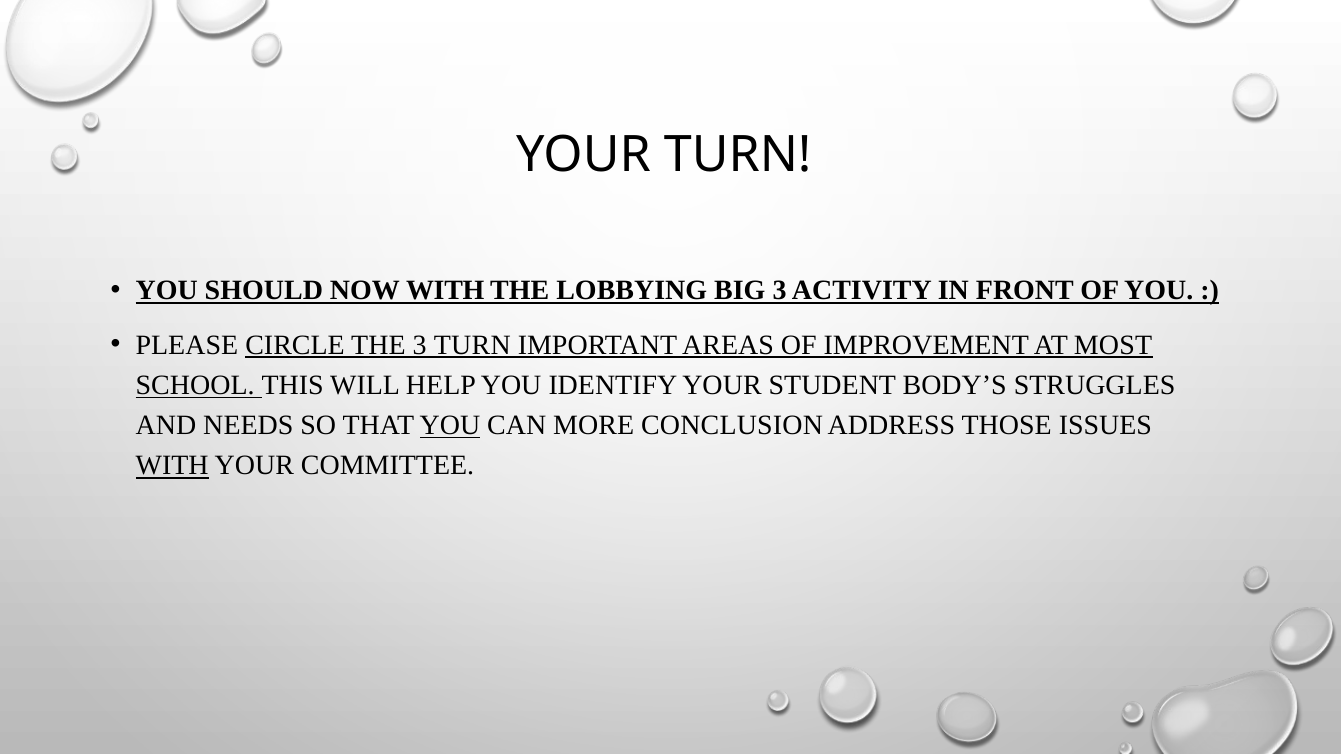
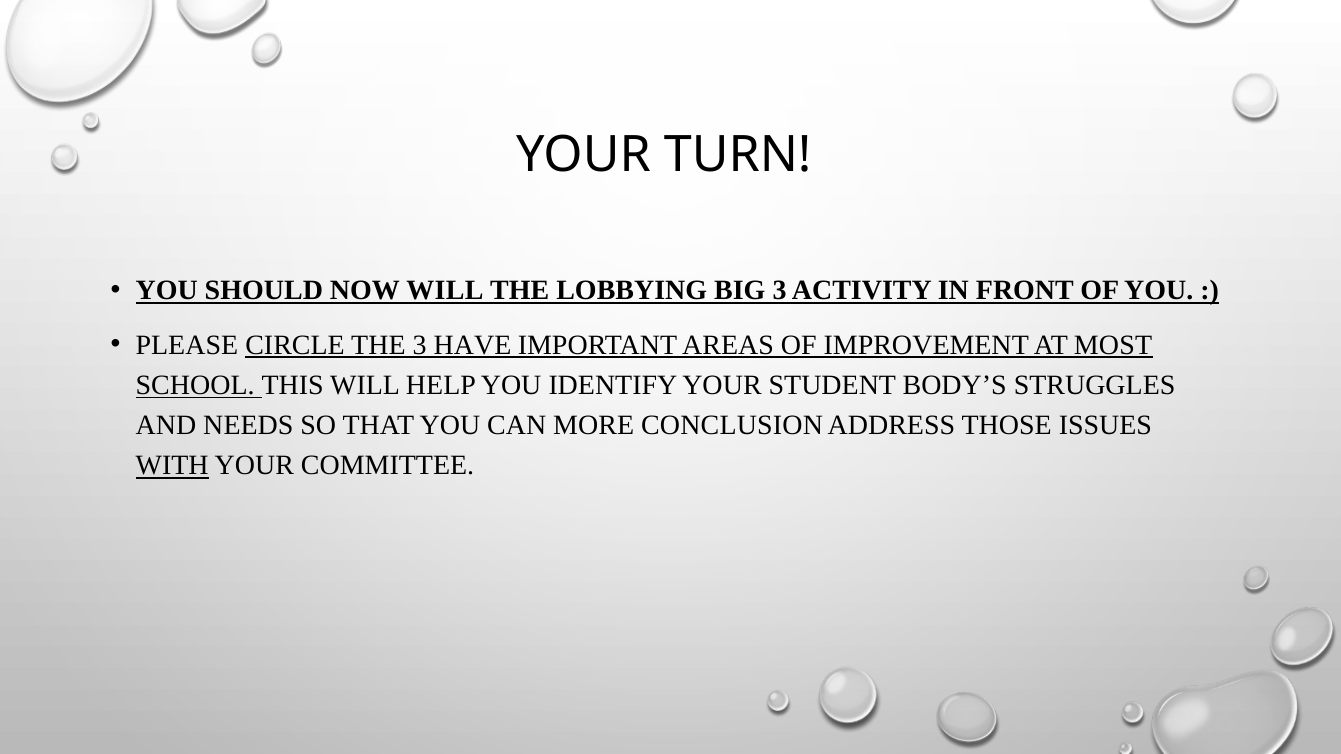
NOW WITH: WITH -> WILL (445, 291)
3 TURN: TURN -> HAVE (472, 345)
YOU underline: present -> none (450, 426)
